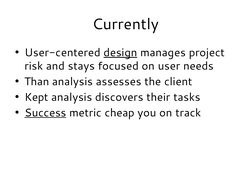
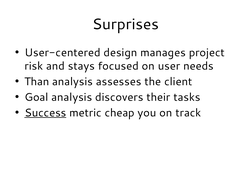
Currently: Currently -> Surprises (125, 24)
design underline: present -> none (120, 53)
Kept: Kept -> Goal (36, 97)
